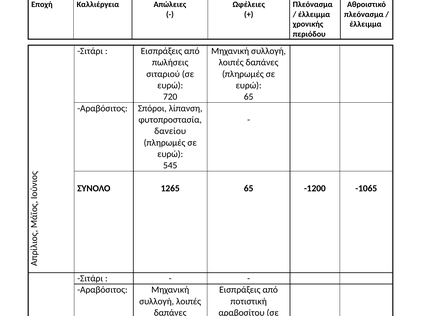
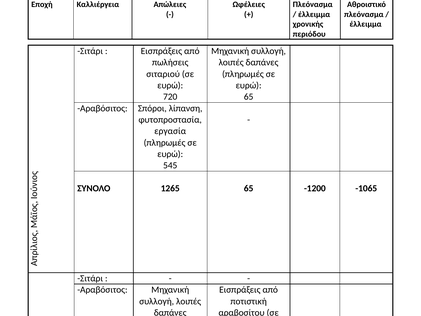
δανείου: δανείου -> εργασία (170, 131)
